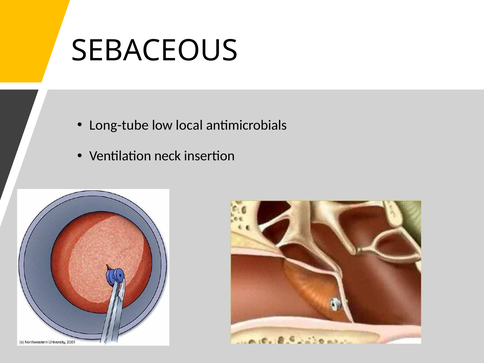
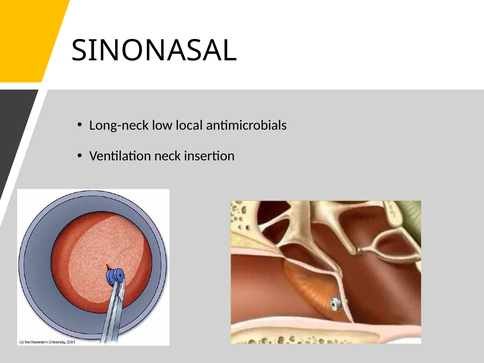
SEBACEOUS: SEBACEOUS -> SINONASAL (154, 51)
Long-tube: Long-tube -> Long-neck (119, 125)
